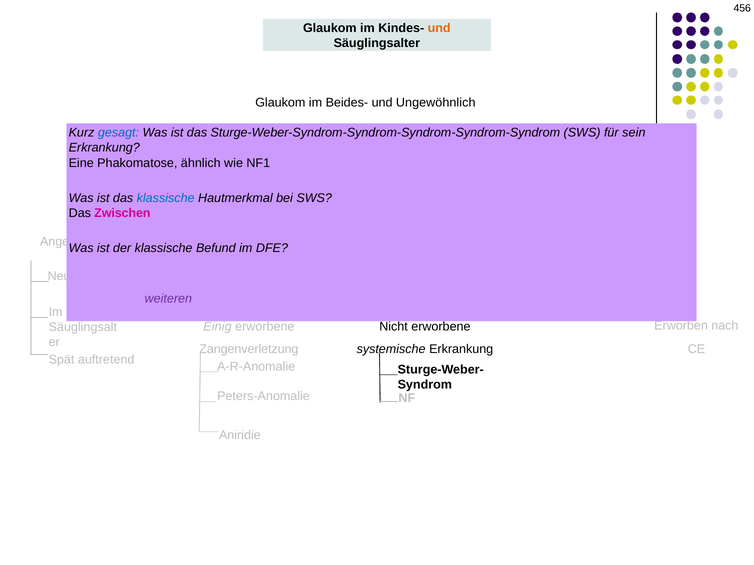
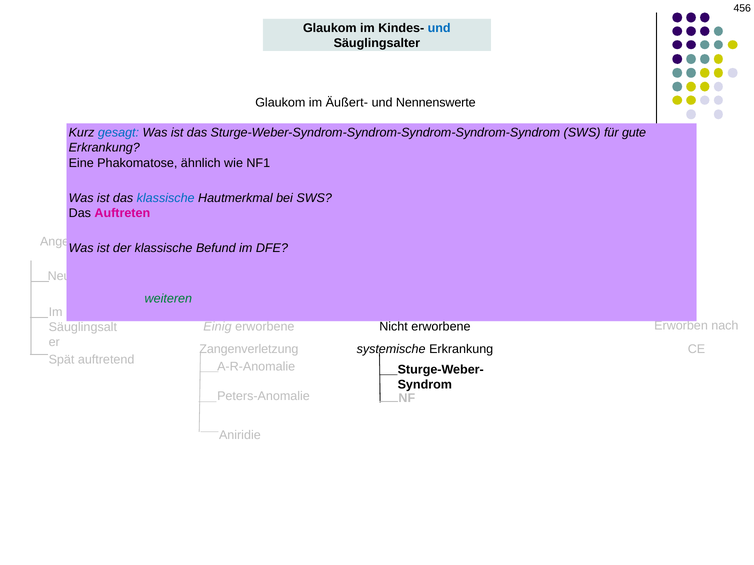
und colour: orange -> blue (439, 28)
Beides-: Beides- -> Äußert- (347, 103)
Ungewöhnlich: Ungewöhnlich -> Nennenswerte (436, 103)
sein: sein -> gute (634, 133)
Zwischen: Zwischen -> Auftreten (122, 213)
weiteren colour: purple -> green (168, 299)
